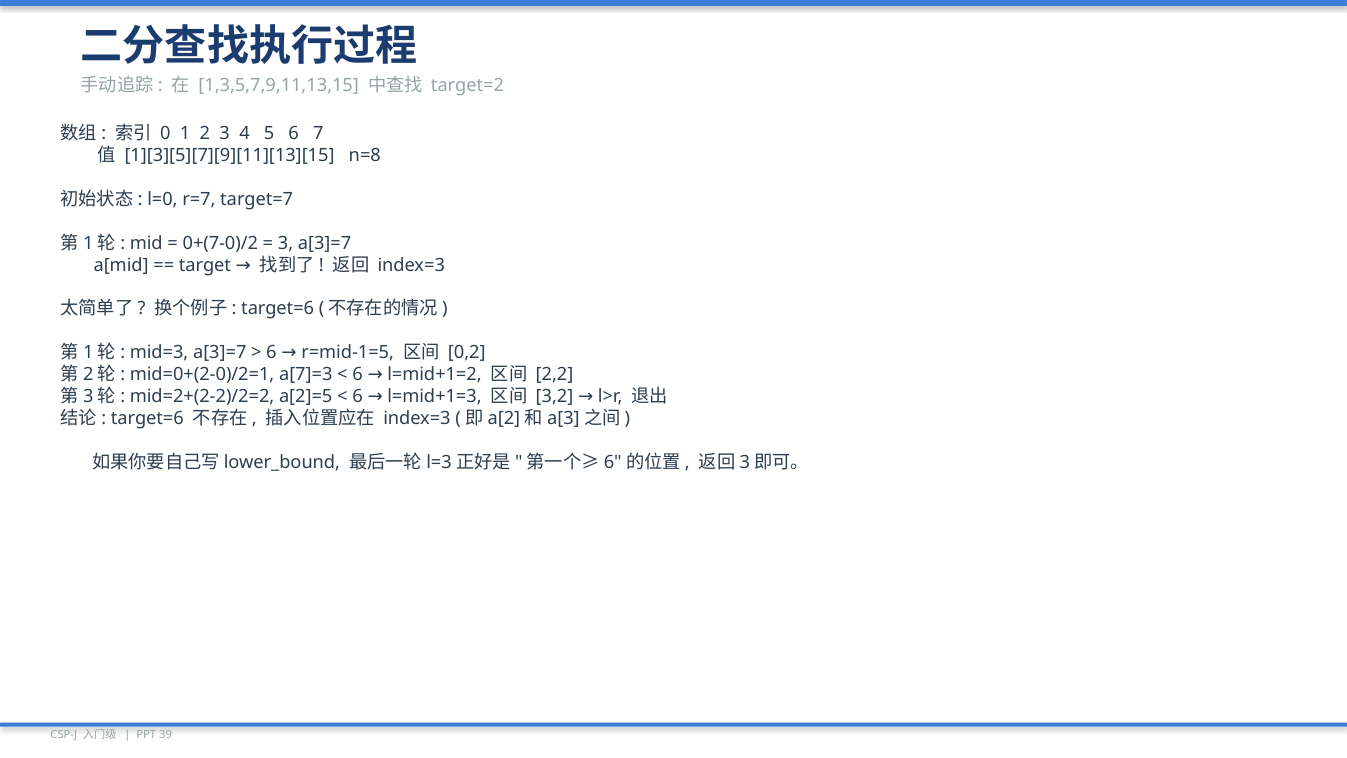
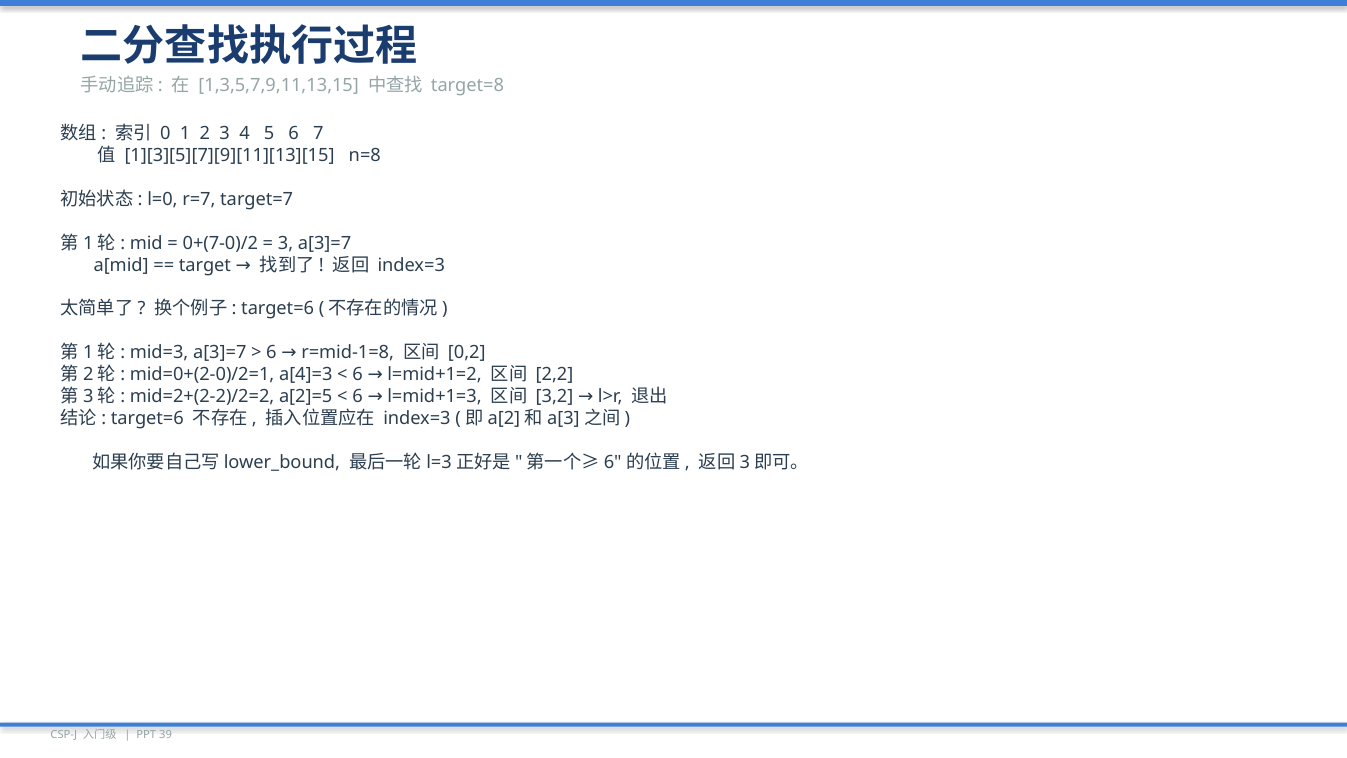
target=2: target=2 -> target=8 (468, 85)
r=mid-1=5: r=mid-1=5 -> r=mid-1=8 (348, 353)
a[7]=3: a[7]=3 -> a[4]=3 (306, 374)
